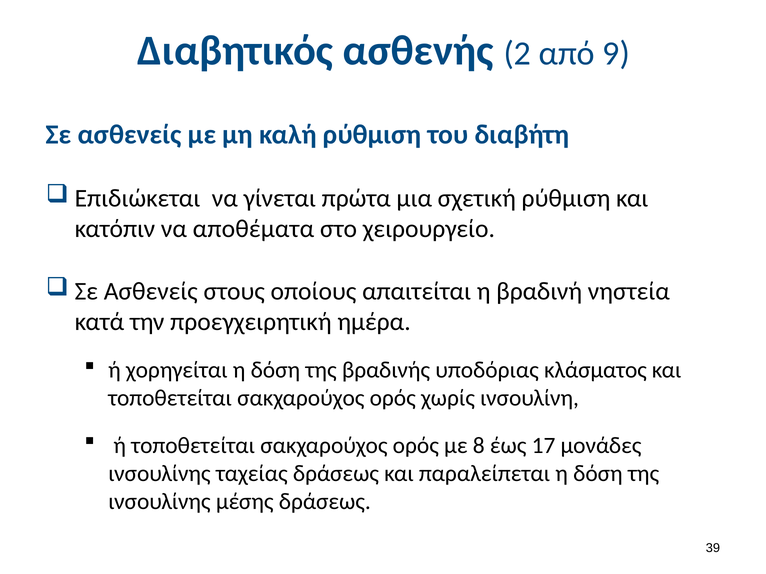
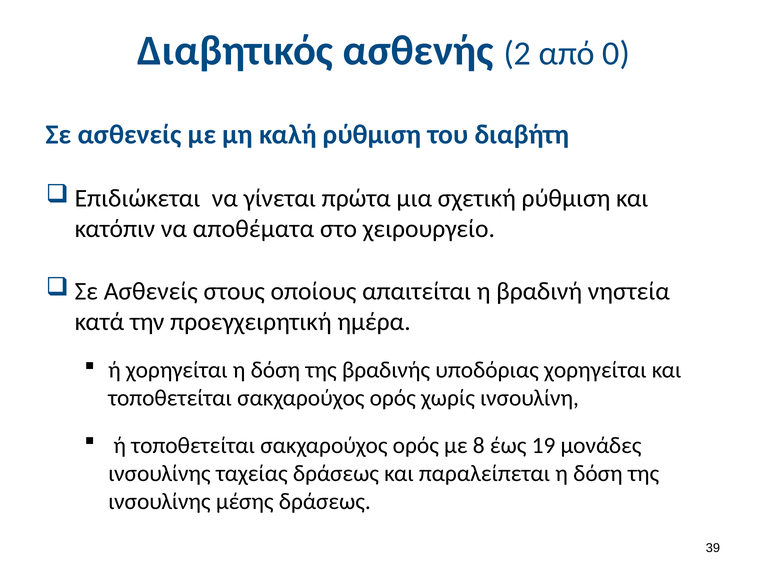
9: 9 -> 0 (616, 54)
υποδόριας κλάσματος: κλάσματος -> χορηγείται (595, 371)
17: 17 -> 19 (544, 446)
